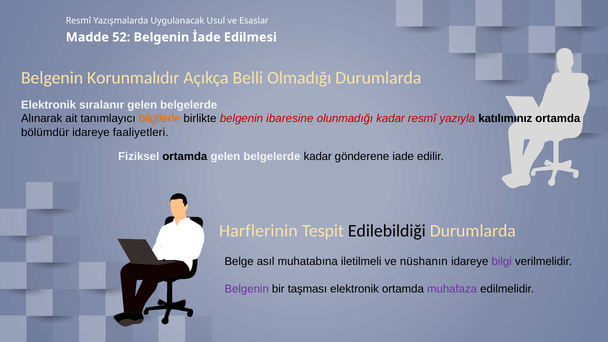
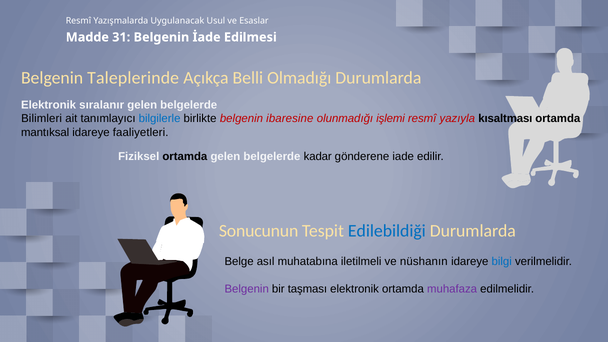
52: 52 -> 31 (121, 37)
Korunmalıdır: Korunmalıdır -> Taleplerinde (133, 78)
Alınarak: Alınarak -> Bilimleri (42, 119)
bilgilerle colour: orange -> blue (160, 119)
olunmadığı kadar: kadar -> işlemi (391, 119)
katılımınız: katılımınız -> kısaltması (505, 119)
bölümdür: bölümdür -> mantıksal (45, 132)
Harflerinin: Harflerinin -> Sonucunun (259, 231)
Edilebildiği colour: black -> blue (387, 231)
bilgi colour: purple -> blue (502, 262)
